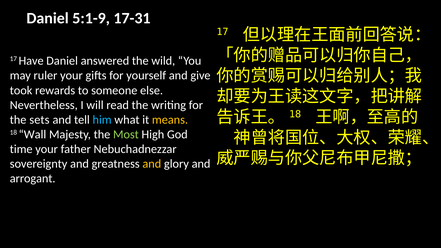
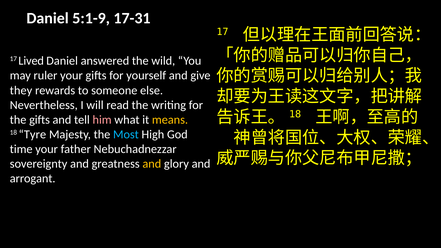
Have: Have -> Lived (31, 61)
took: took -> they (21, 90)
the sets: sets -> gifts (40, 120)
him colour: light blue -> pink (102, 120)
Wall: Wall -> Tyre (32, 134)
Most colour: light green -> light blue (126, 134)
